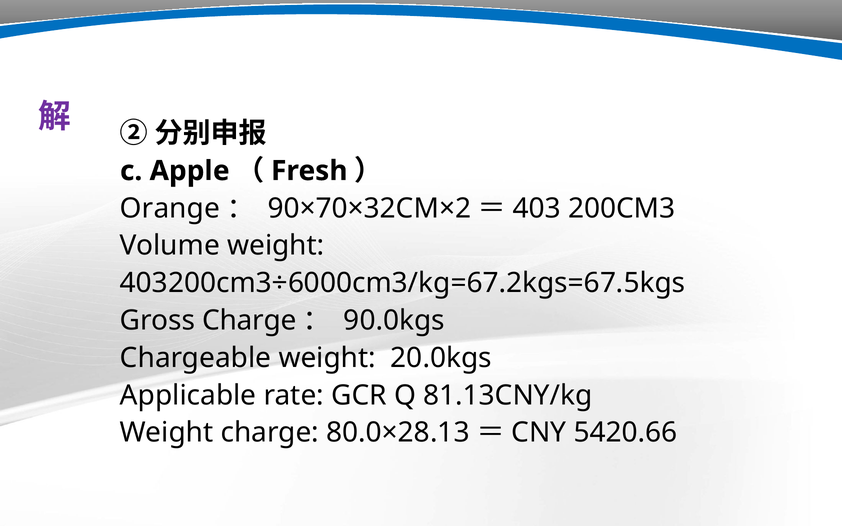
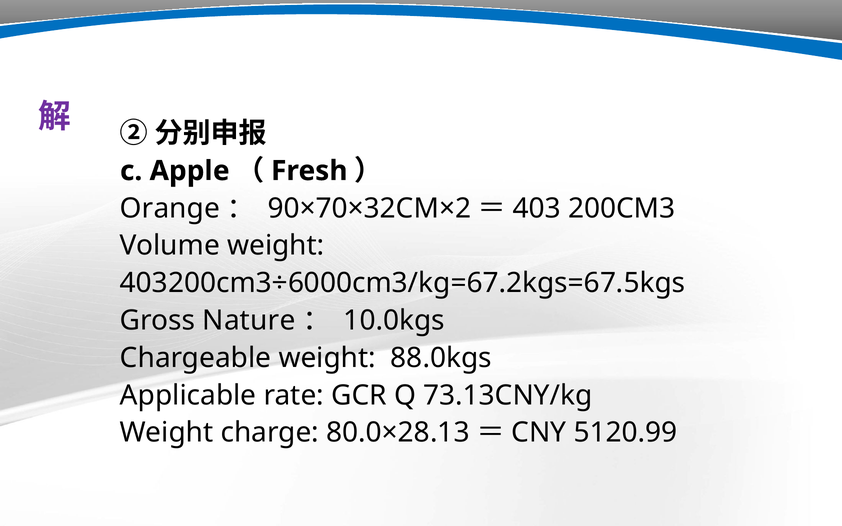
Gross Charge: Charge -> Nature (249, 321)
90.0kgs: 90.0kgs -> 10.0kgs (394, 321)
20.0kgs: 20.0kgs -> 88.0kgs (441, 358)
81.13CNY/kg: 81.13CNY/kg -> 73.13CNY/kg (508, 395)
5420.66: 5420.66 -> 5120.99 (625, 433)
